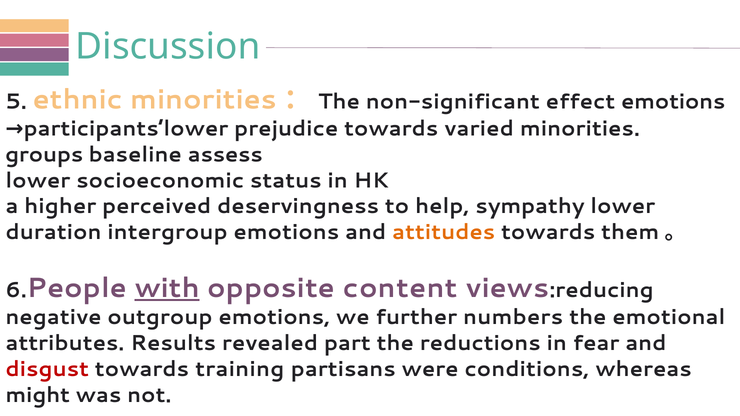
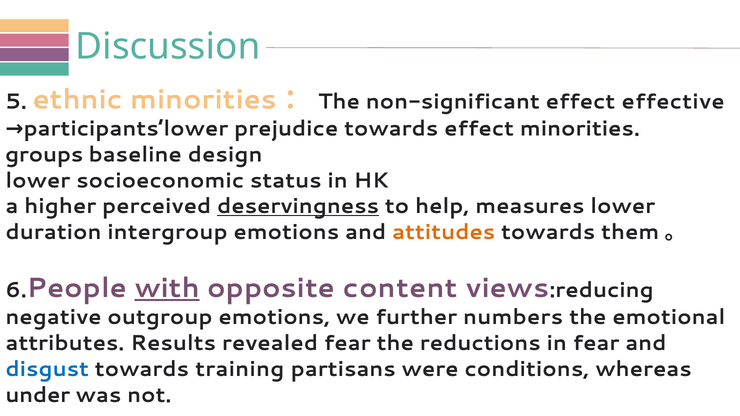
effect emotions: emotions -> effective (673, 102)
towards varied: varied -> effect (479, 129)
assess: assess -> design (225, 155)
deservingness underline: none -> present (298, 206)
sympathy: sympathy -> measures (530, 206)
revealed part: part -> fear (347, 343)
disgust colour: red -> blue (47, 369)
might: might -> under (38, 395)
